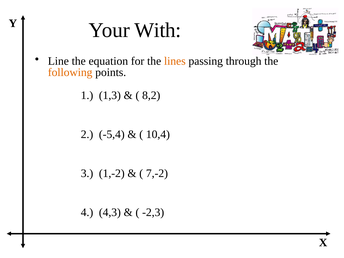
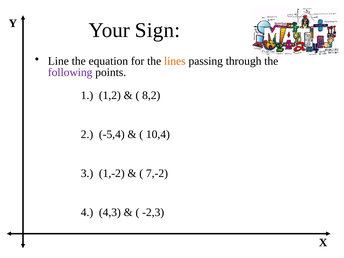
With: With -> Sign (158, 30)
following colour: orange -> purple (70, 72)
1,3: 1,3 -> 1,2 (110, 95)
